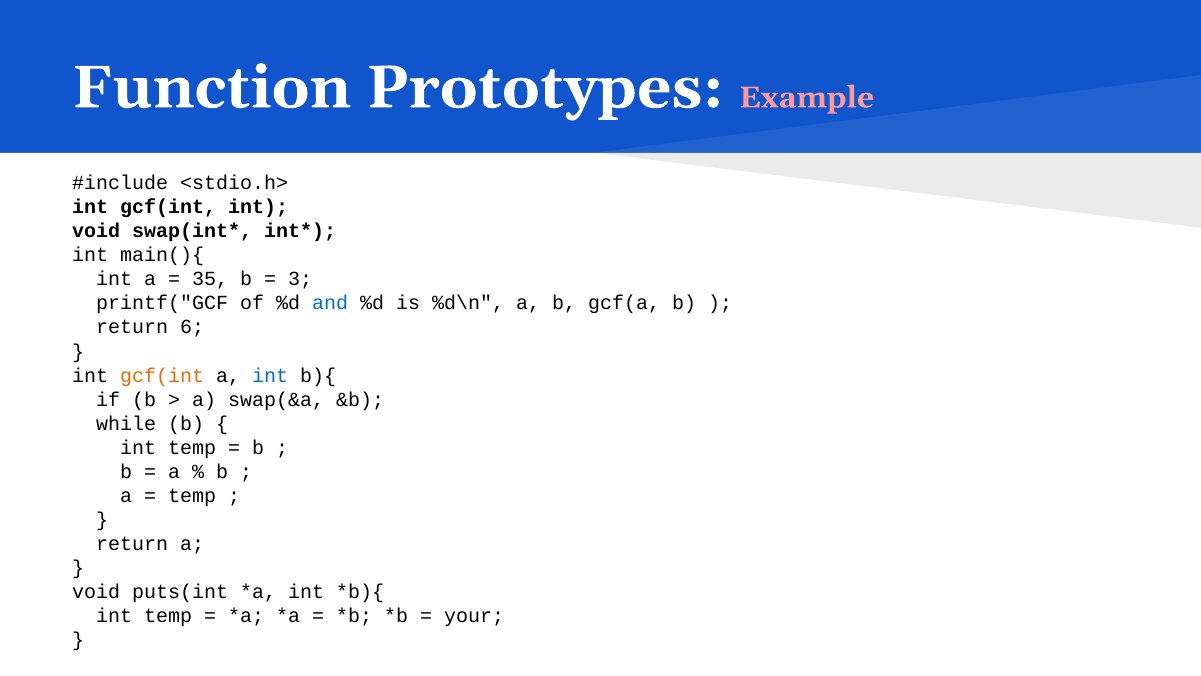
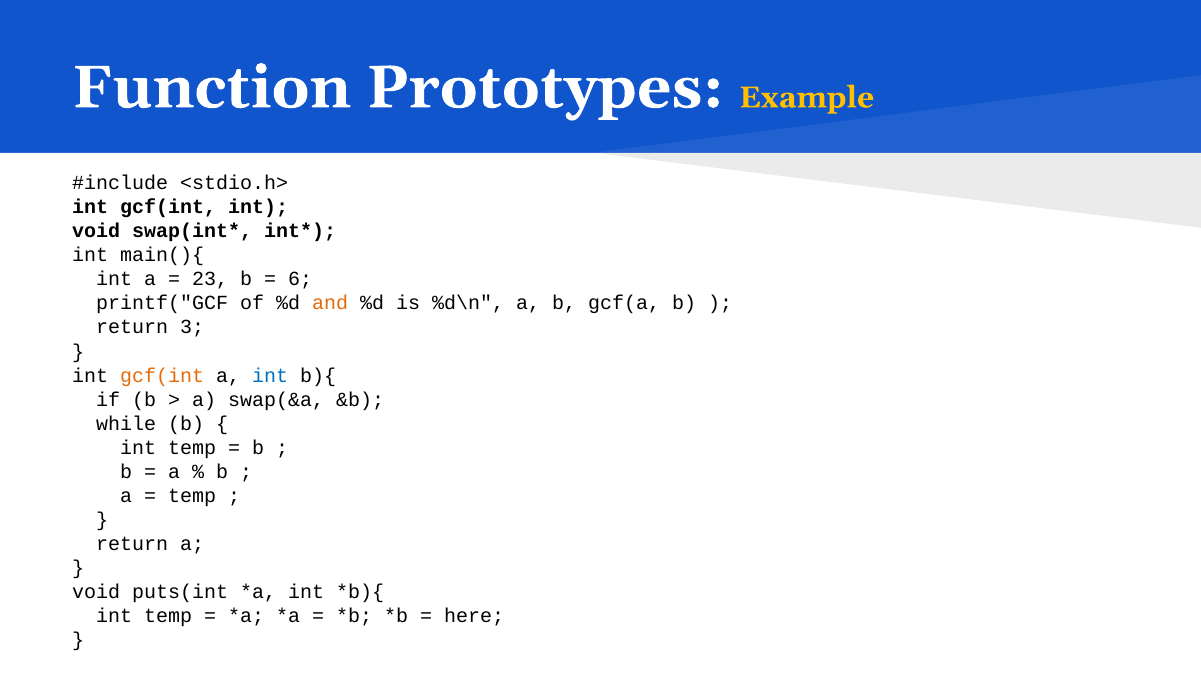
Example colour: pink -> yellow (807, 97)
35: 35 -> 23 (210, 279)
3: 3 -> 6 (300, 279)
and colour: blue -> orange (330, 303)
6: 6 -> 3 (192, 327)
your: your -> here (474, 615)
